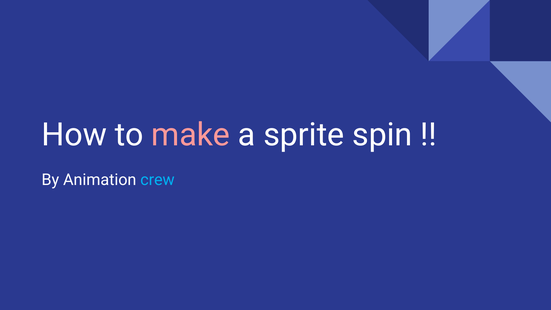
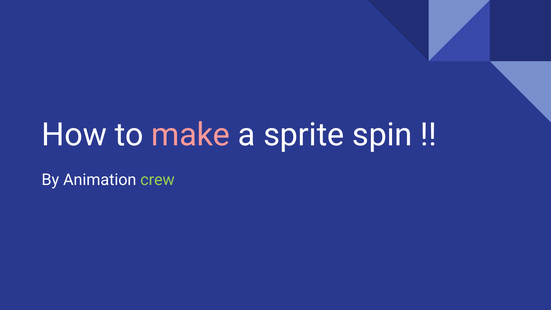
crew colour: light blue -> light green (157, 180)
